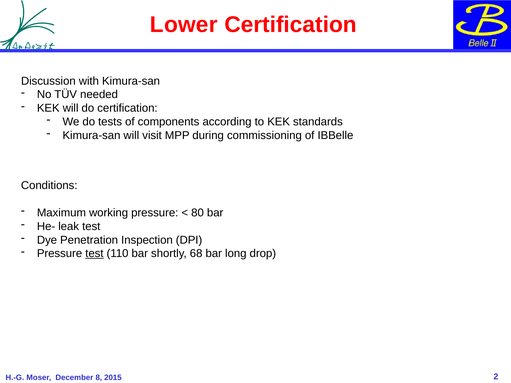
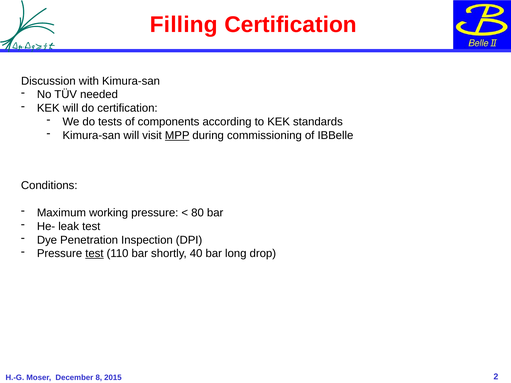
Lower: Lower -> Filling (184, 25)
MPP underline: none -> present (177, 135)
68: 68 -> 40 (196, 254)
